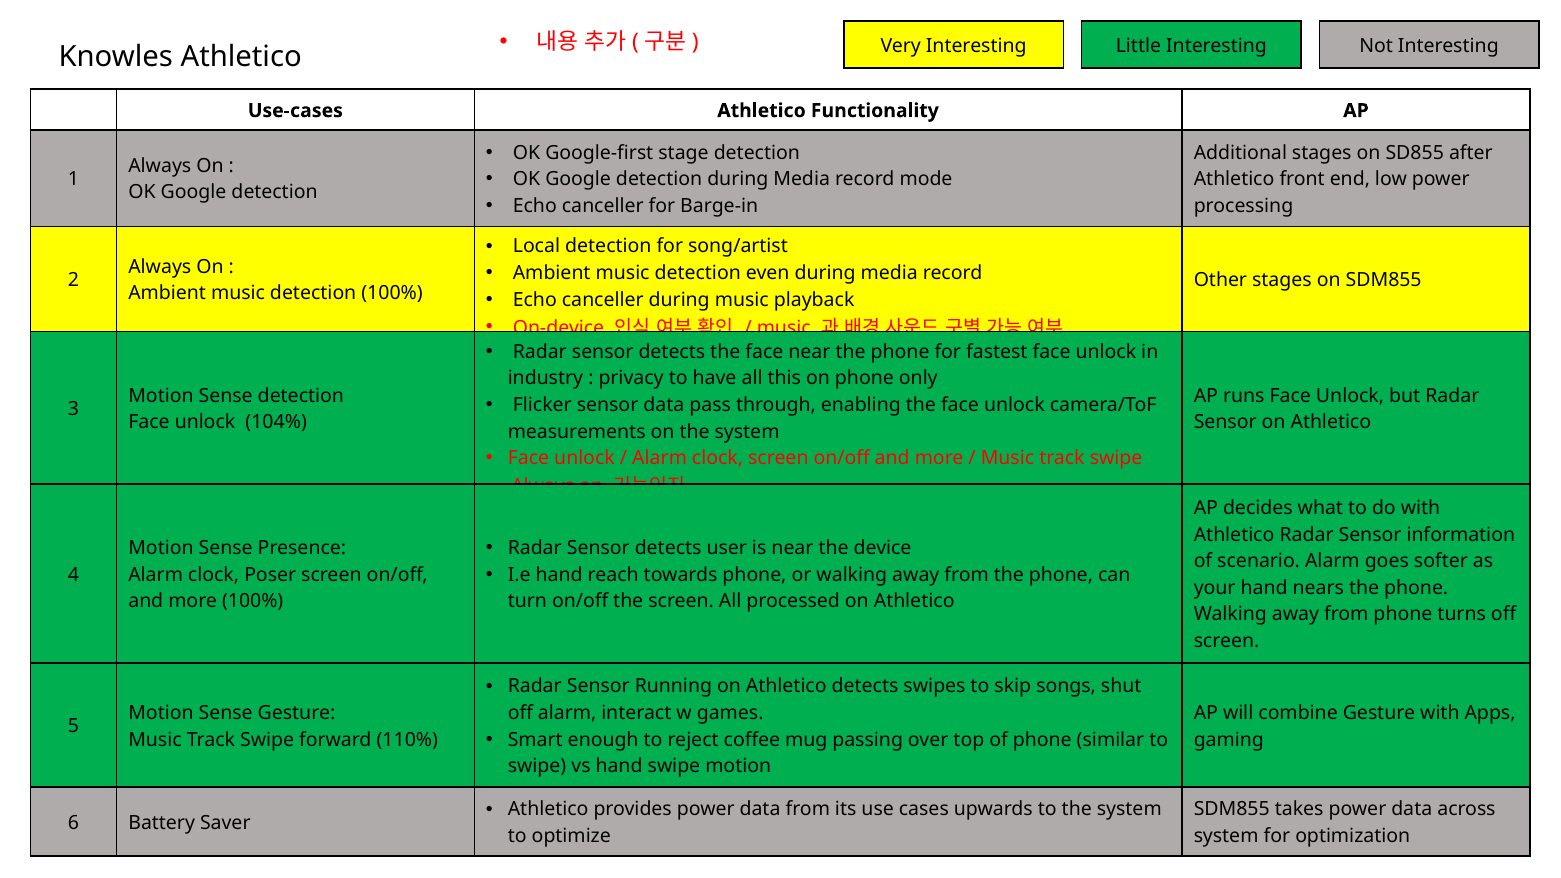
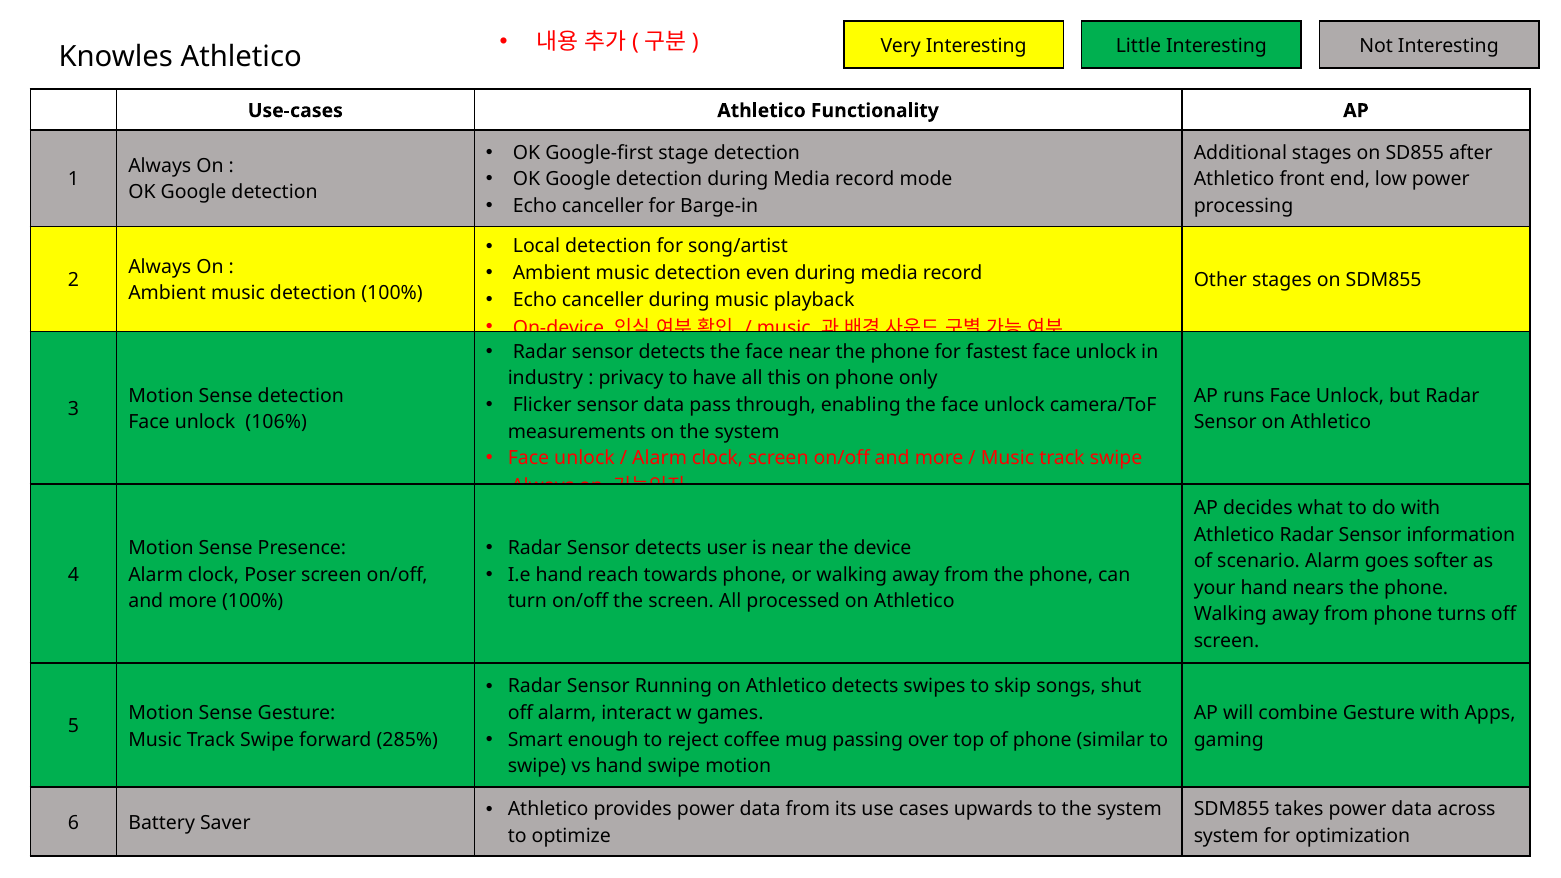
104%: 104% -> 106% (276, 422)
110%: 110% -> 285% (407, 740)
